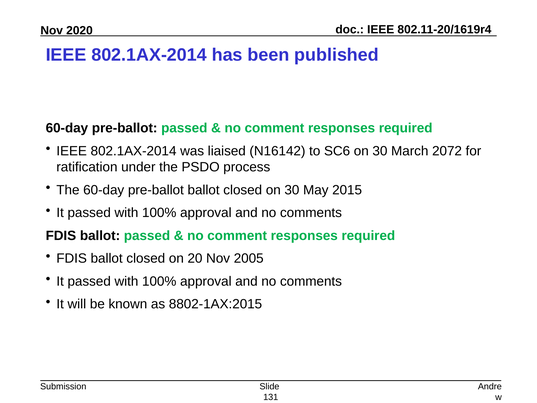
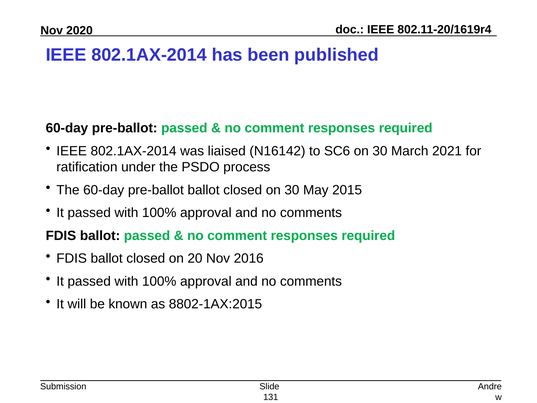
2072: 2072 -> 2021 (447, 151)
2005: 2005 -> 2016 (249, 258)
